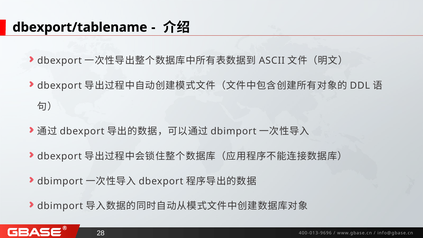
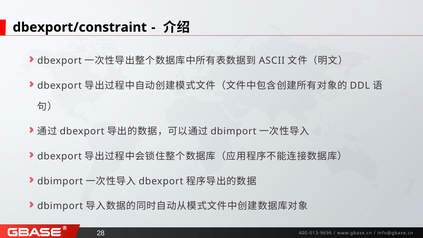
dbexport/tablename: dbexport/tablename -> dbexport/constraint (80, 27)
